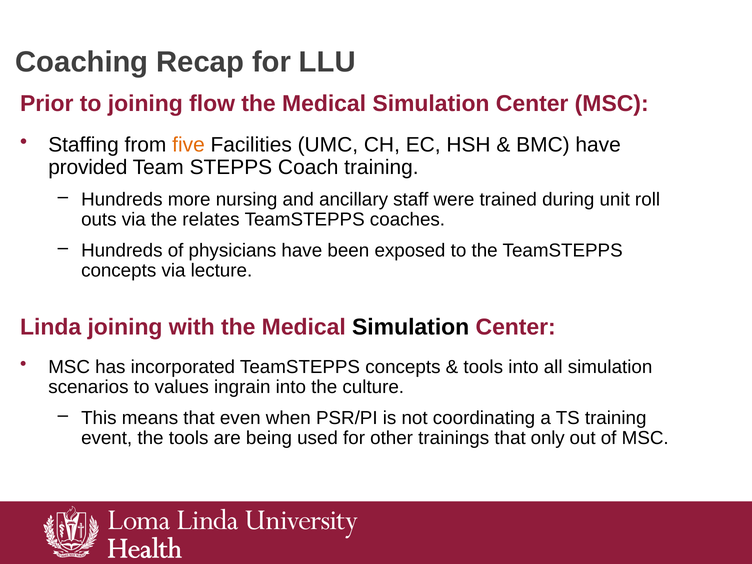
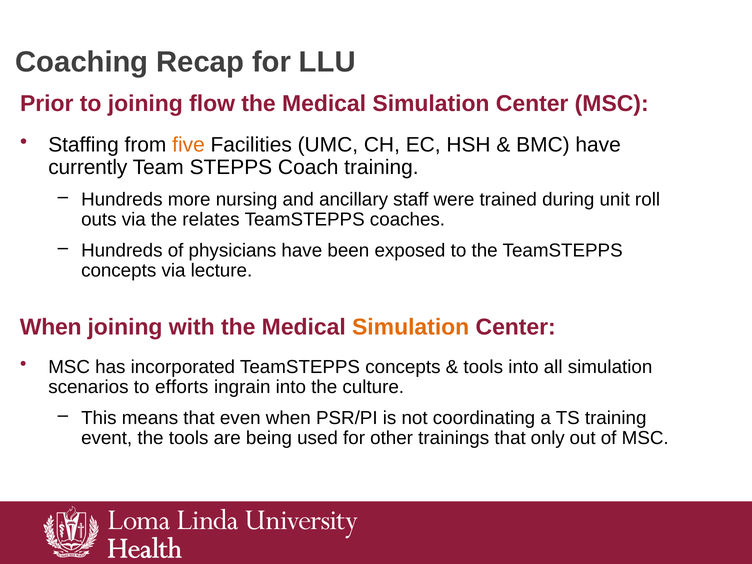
provided: provided -> currently (88, 168)
Linda: Linda -> When (51, 327)
Simulation colour: black -> orange (411, 327)
values: values -> efforts (182, 387)
